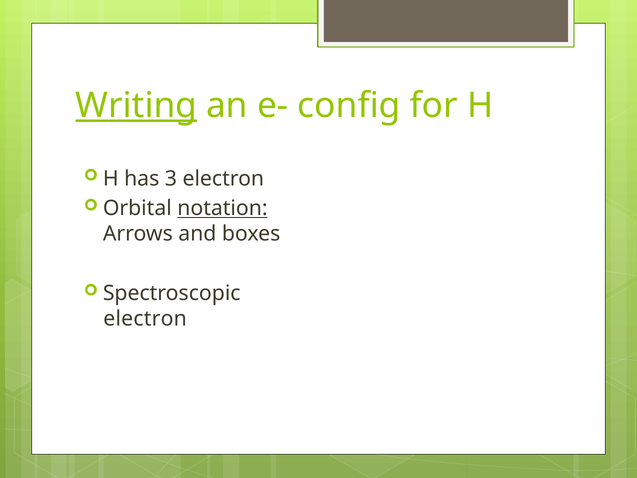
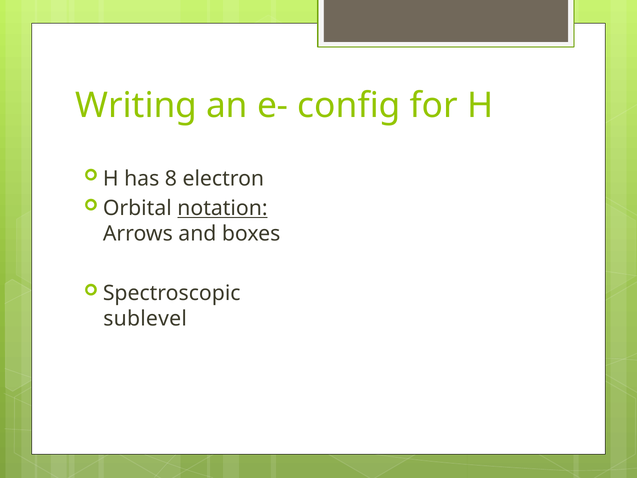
Writing underline: present -> none (136, 105)
3: 3 -> 8 (171, 179)
electron: electron -> sublevel (145, 319)
